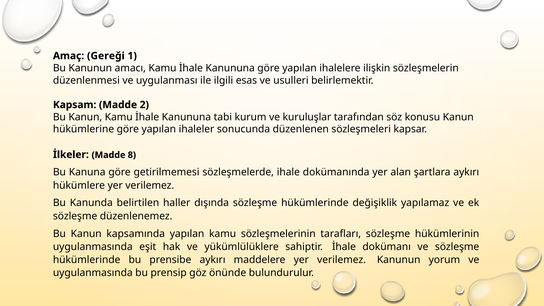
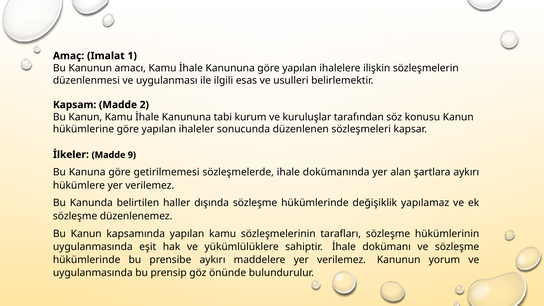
Gereği: Gereği -> Imalat (106, 56)
8: 8 -> 9 (132, 155)
